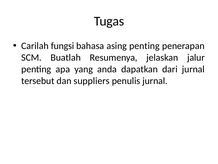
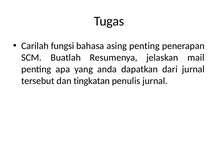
jalur: jalur -> mail (196, 57)
suppliers: suppliers -> tingkatan (92, 81)
